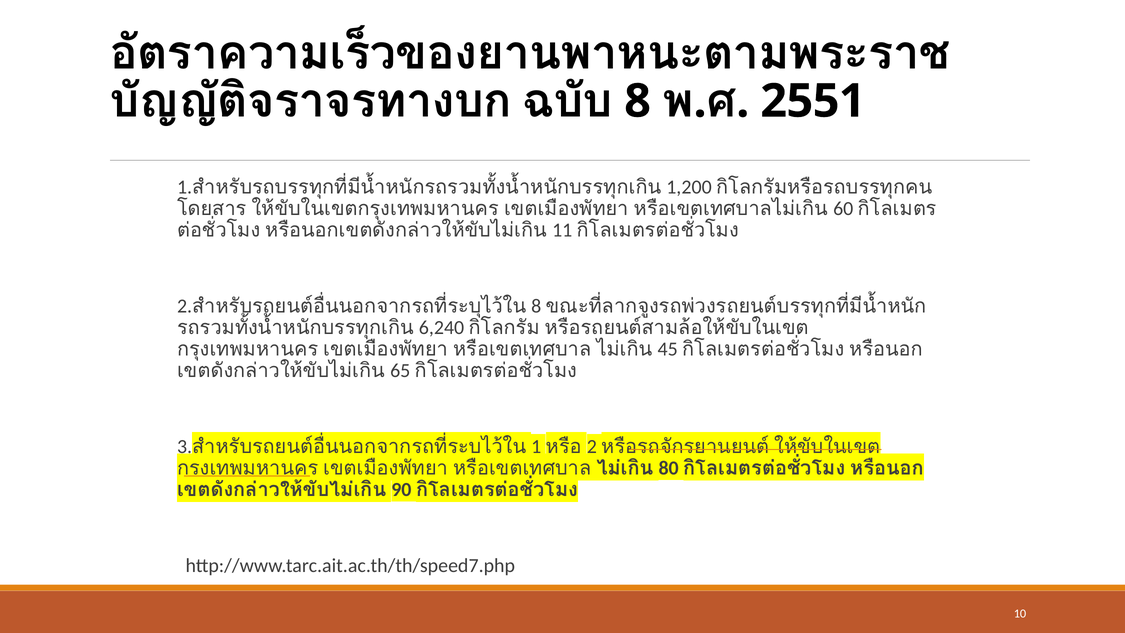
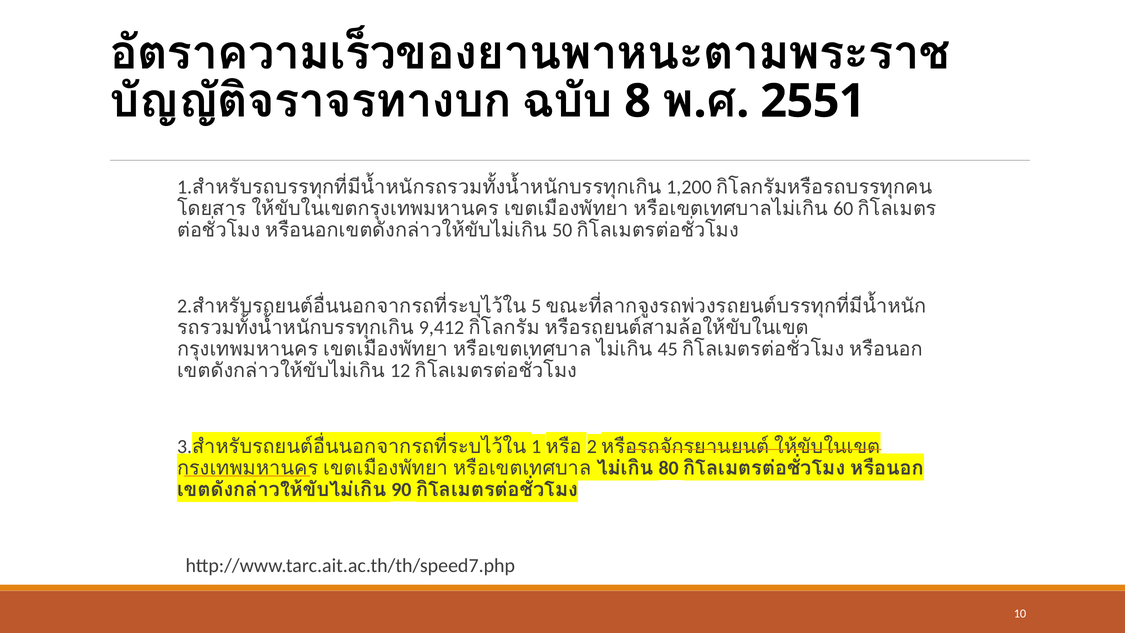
11: 11 -> 50 (562, 230)
8: 8 -> 5 (536, 306)
6,240: 6,240 -> 9,412 (442, 328)
65: 65 -> 12 (400, 371)
